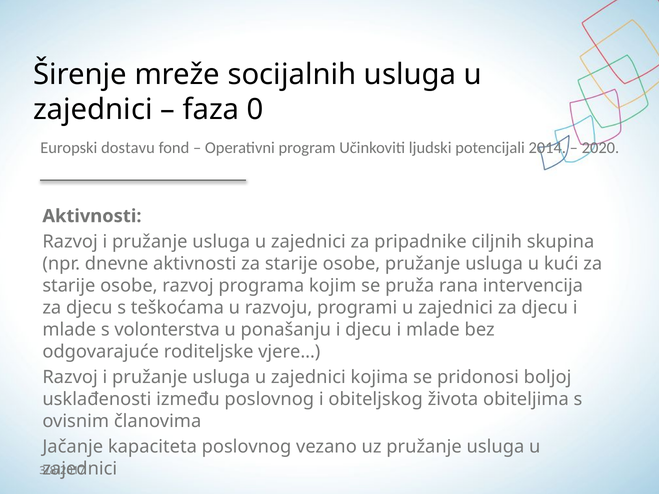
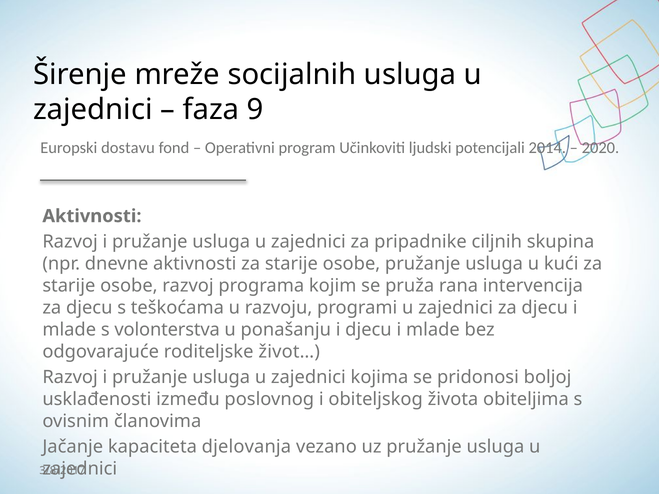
0: 0 -> 9 (255, 110)
vjere…: vjere… -> život… (289, 352)
kapaciteta poslovnog: poslovnog -> djelovanja (246, 447)
